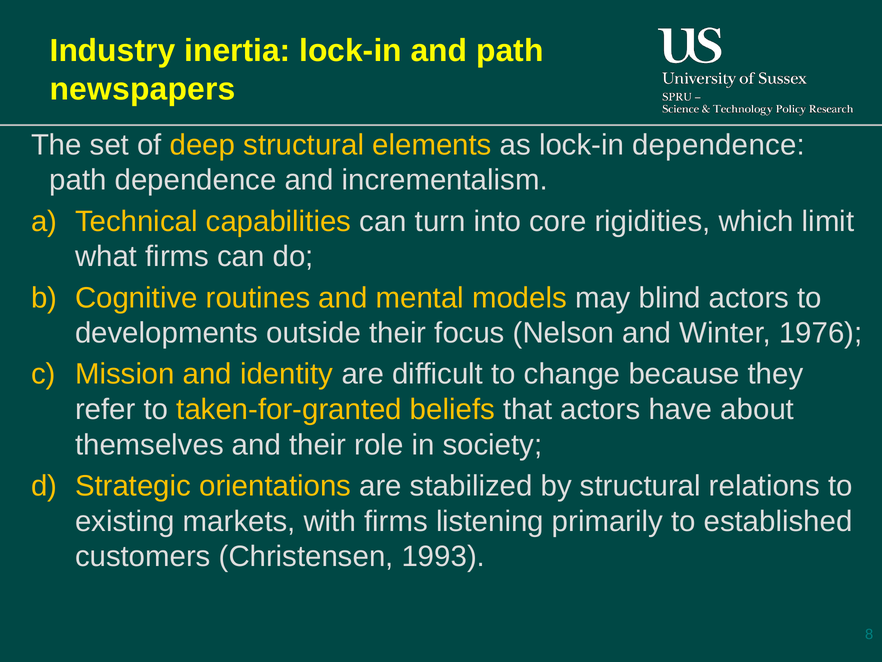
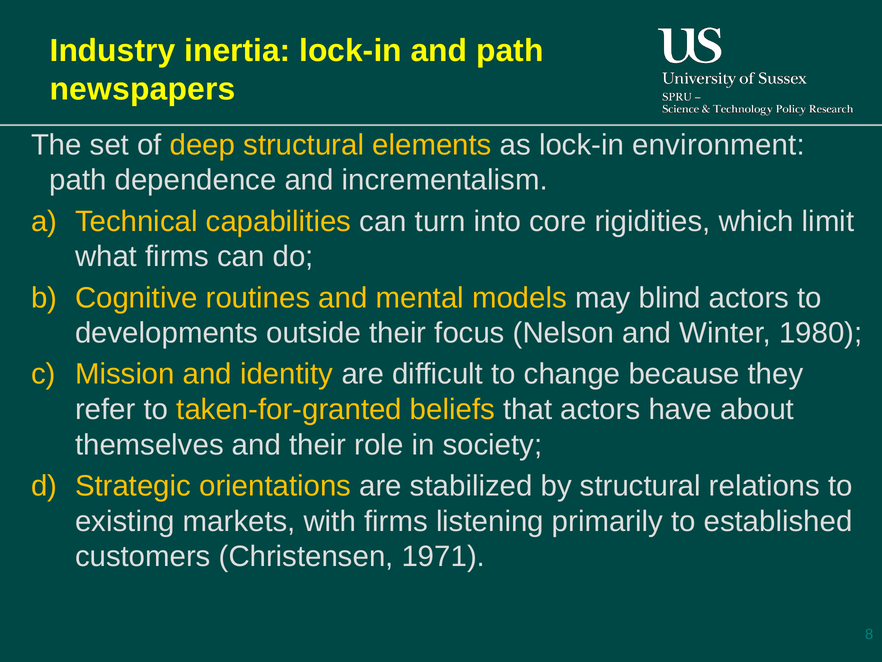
lock-in dependence: dependence -> environment (719, 145)
1976: 1976 -> 1980 (821, 333)
1993: 1993 -> 1971 (443, 556)
